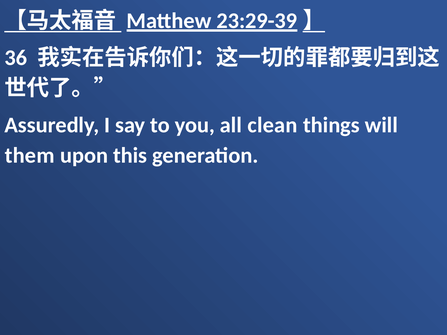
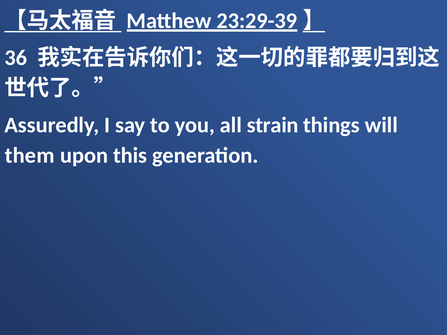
clean: clean -> strain (273, 125)
